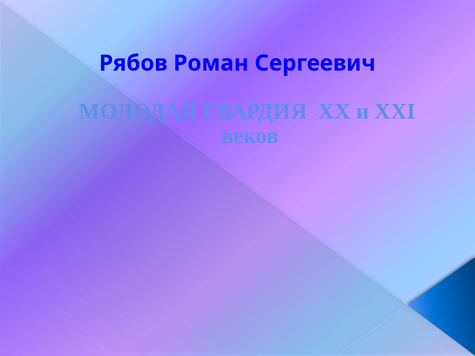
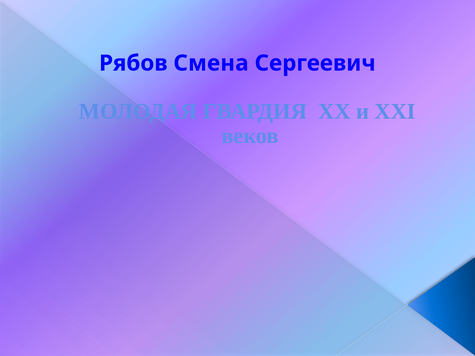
Роман: Роман -> Смена (211, 63)
